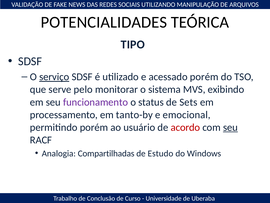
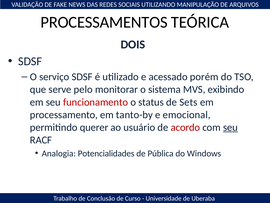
POTENCIALIDADES: POTENCIALIDADES -> PROCESSAMENTOS (104, 22)
TIPO: TIPO -> DOIS (133, 44)
serviço underline: present -> none (54, 77)
funcionamento colour: purple -> red (96, 102)
permitindo porém: porém -> querer (94, 127)
Compartilhadas: Compartilhadas -> Potencialidades (106, 153)
Estudo: Estudo -> Pública (161, 153)
